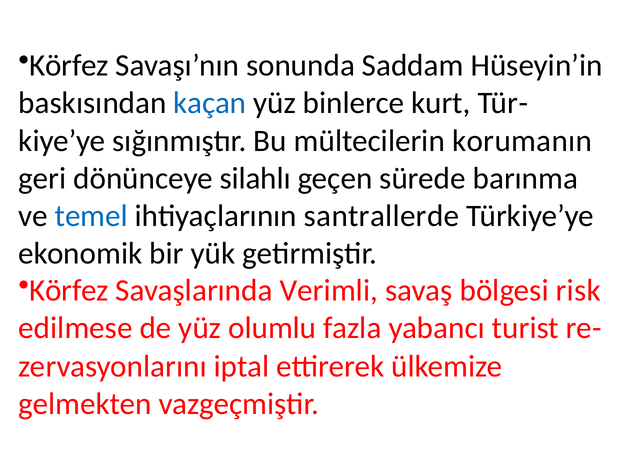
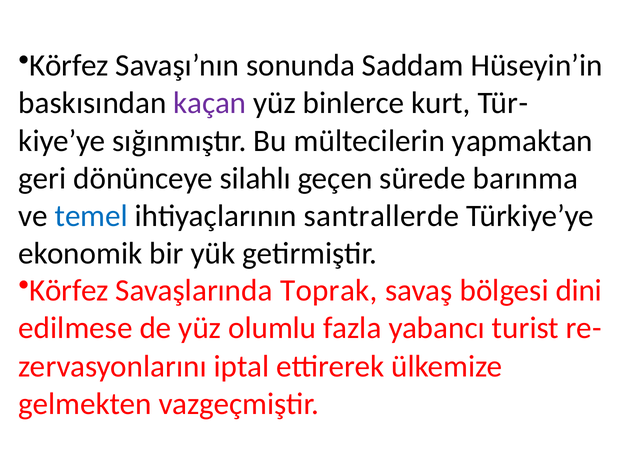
kaçan colour: blue -> purple (210, 103)
korumanın: korumanın -> yapmaktan (522, 141)
Verimli: Verimli -> Toprak (329, 290)
risk: risk -> dini (579, 290)
